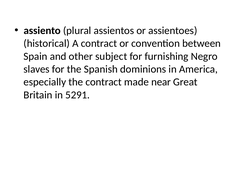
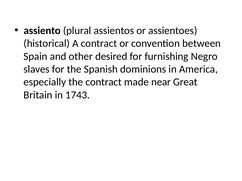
subject: subject -> desired (111, 56)
5291: 5291 -> 1743 (78, 95)
